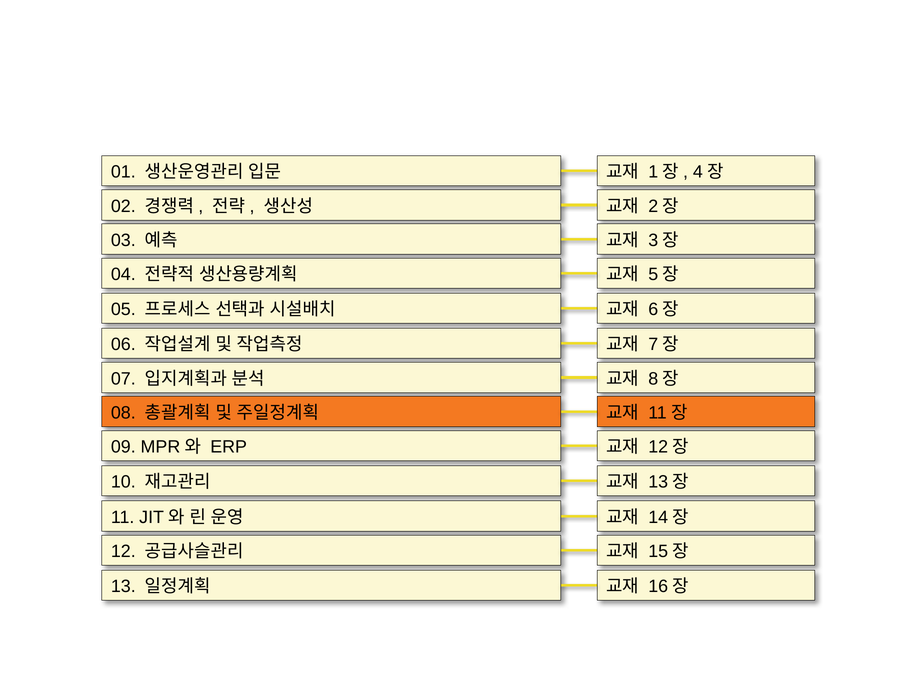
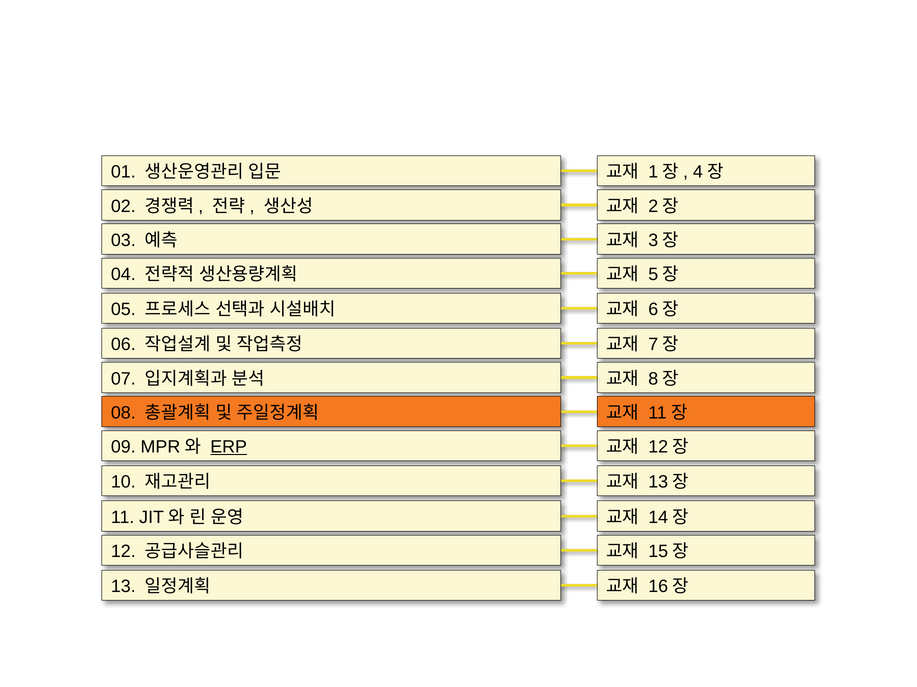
ERP underline: none -> present (229, 448)
